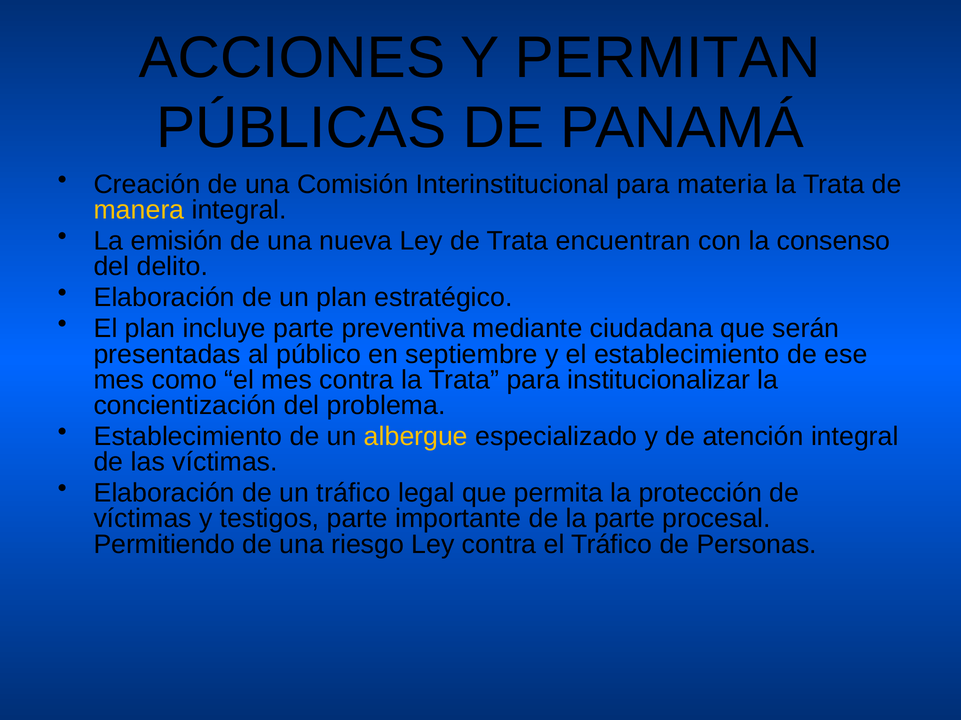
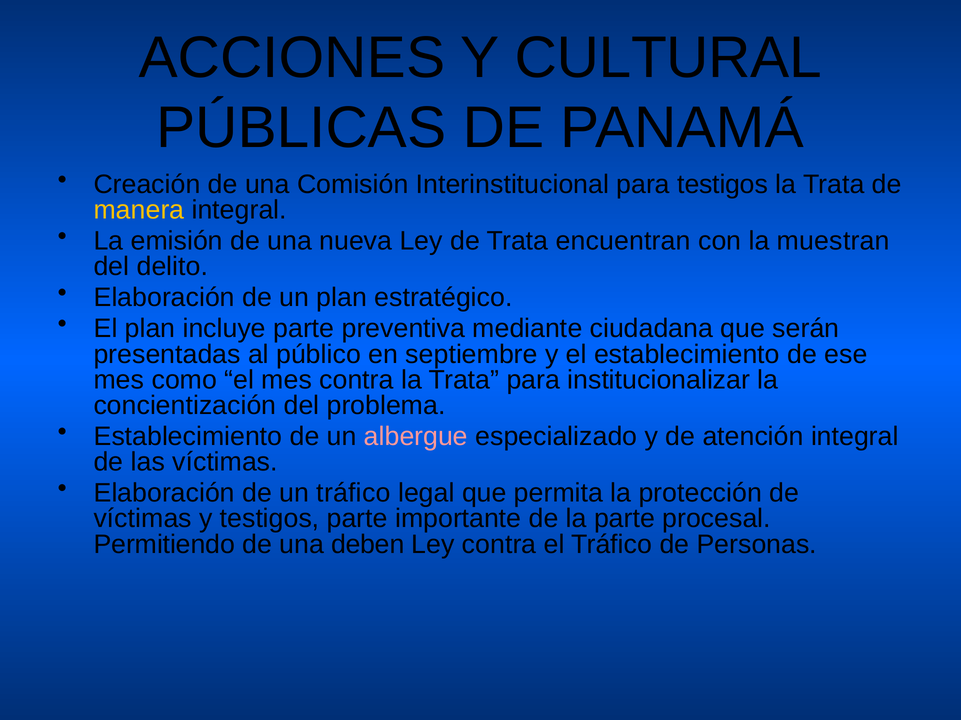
PERMITAN: PERMITAN -> CULTURAL (668, 58)
para materia: materia -> testigos (723, 185)
consenso: consenso -> muestran (833, 241)
albergue colour: yellow -> pink (416, 437)
riesgo: riesgo -> deben (368, 545)
